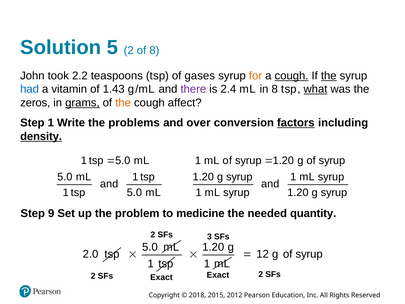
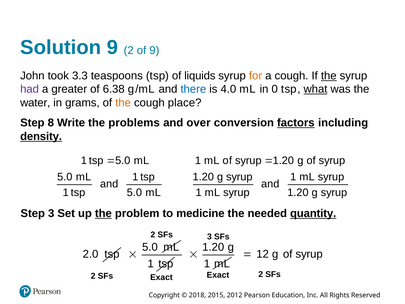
Solution 5: 5 -> 9 (112, 47)
of 8: 8 -> 9 (154, 50)
2.2: 2.2 -> 3.3 (80, 76)
gases: gases -> liquids (200, 76)
cough underline: present -> none (292, 76)
had colour: blue -> purple (30, 89)
vitamin: vitamin -> greater (69, 89)
1.43: 1.43 -> 6.38 (114, 89)
there colour: purple -> blue (193, 89)
2.4: 2.4 -> 4.0 (228, 89)
in 8: 8 -> 0 (275, 89)
zeros: zeros -> water (35, 103)
grams underline: present -> none (82, 103)
affect: affect -> place (185, 103)
Step 1: 1 -> 8 (51, 123)
Step 9: 9 -> 3 (51, 213)
the underline: none -> present (103, 213)
quantity underline: none -> present (313, 213)
